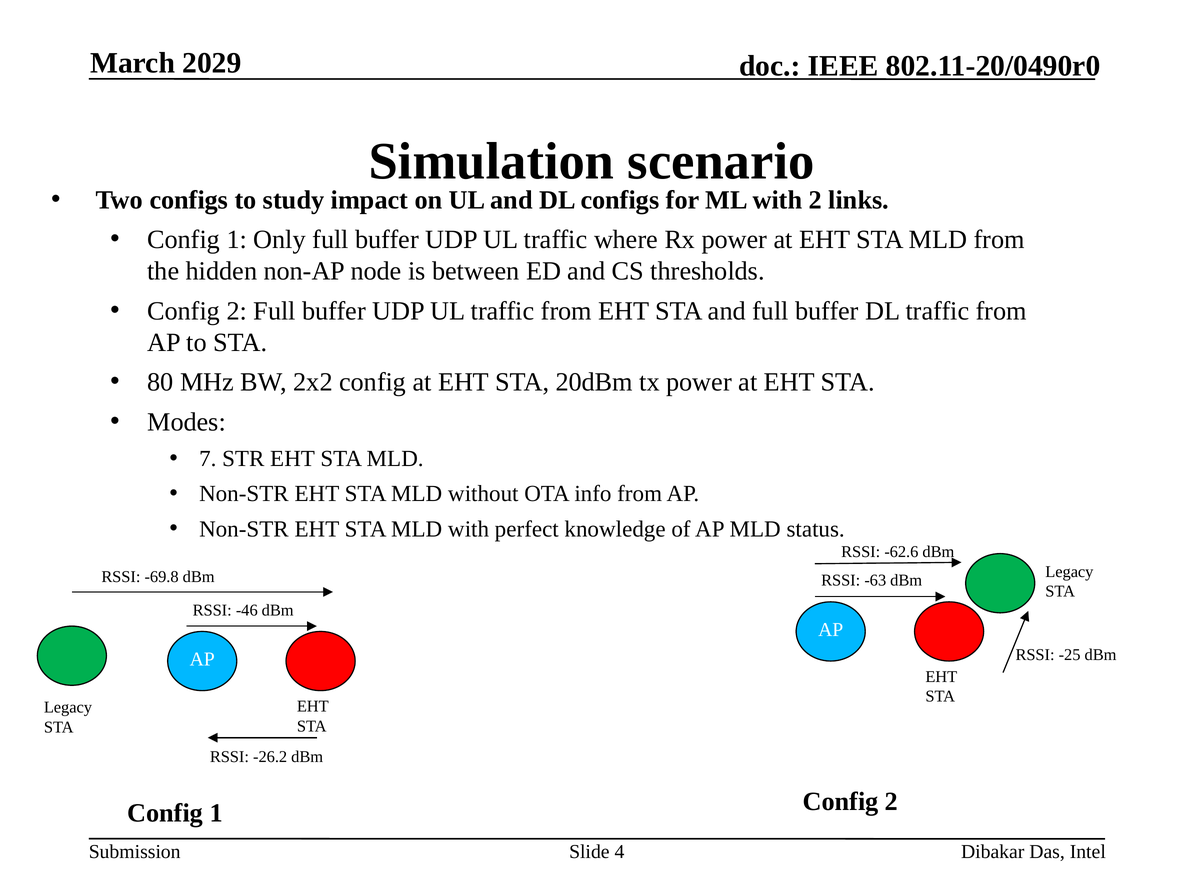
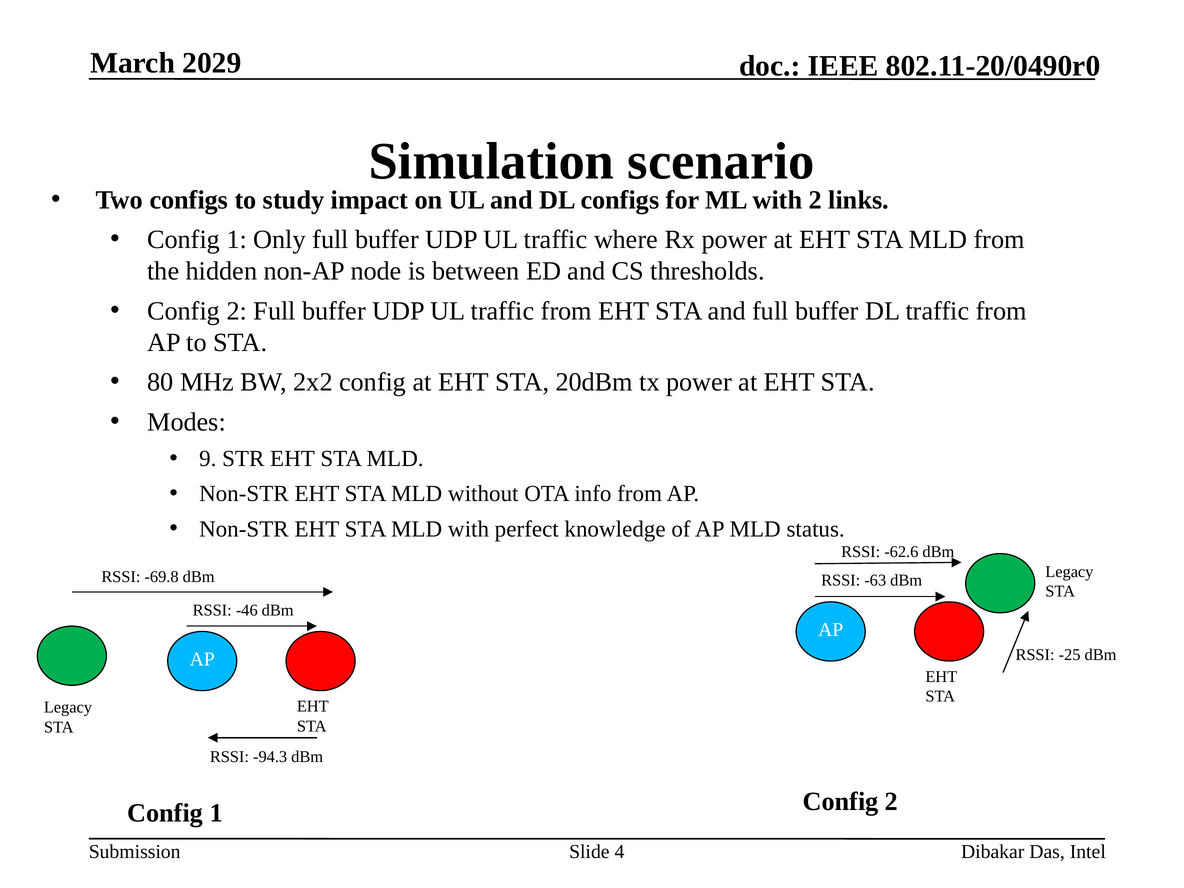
7: 7 -> 9 (208, 459)
-26.2: -26.2 -> -94.3 (270, 757)
